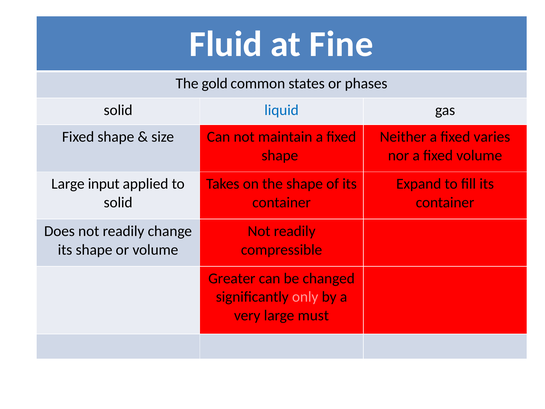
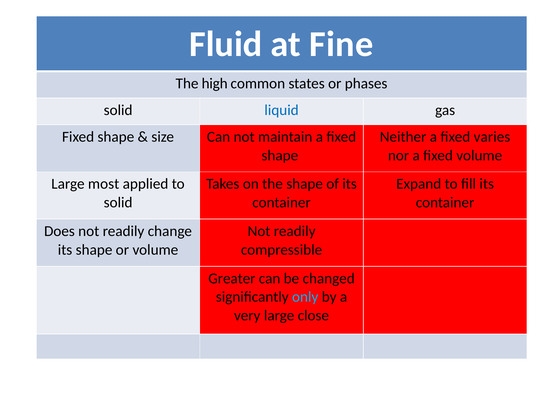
gold: gold -> high (215, 83)
input: input -> most (104, 184)
only colour: pink -> light blue (305, 297)
must: must -> close (313, 315)
